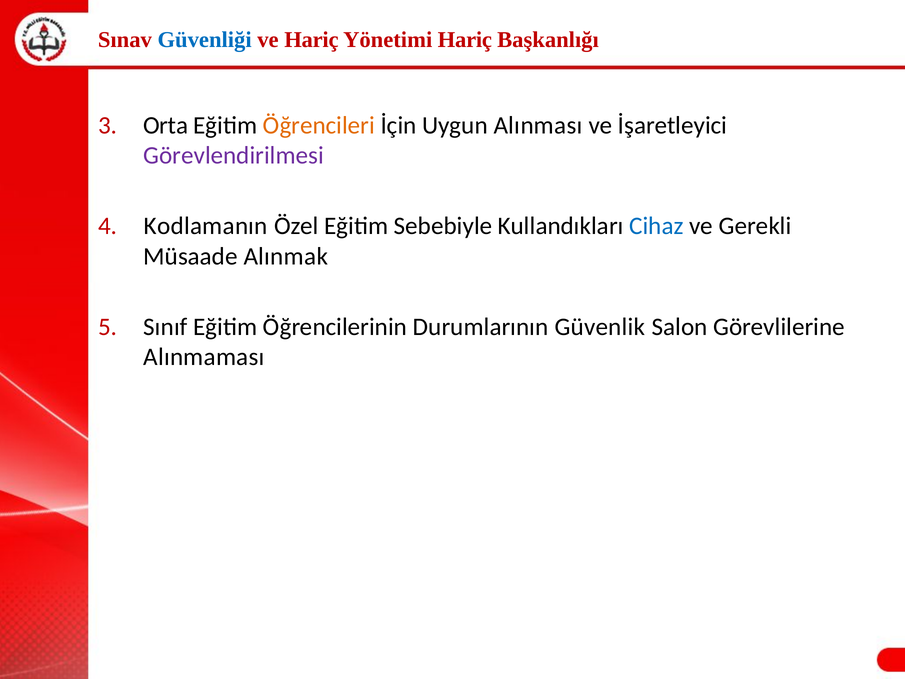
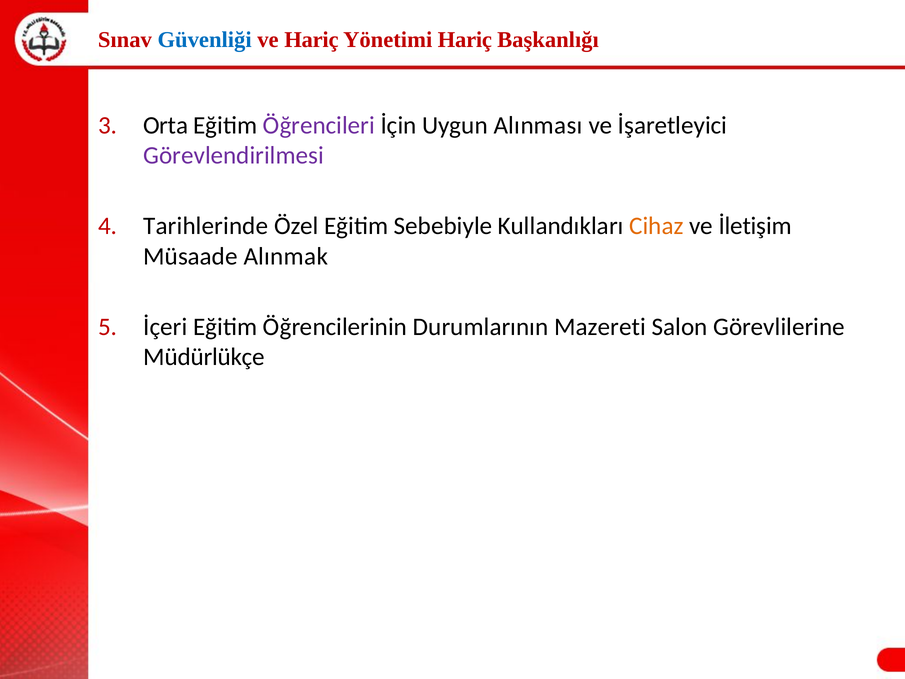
Öğrencileri colour: orange -> purple (319, 125)
Kodlamanın: Kodlamanın -> Tarihlerinde (206, 226)
Cihaz colour: blue -> orange (656, 226)
Gerekli: Gerekli -> İletişim (755, 226)
Sınıf: Sınıf -> İçeri (165, 327)
Güvenlik: Güvenlik -> Mazereti (600, 327)
Alınmaması: Alınmaması -> Müdürlükçe (204, 357)
